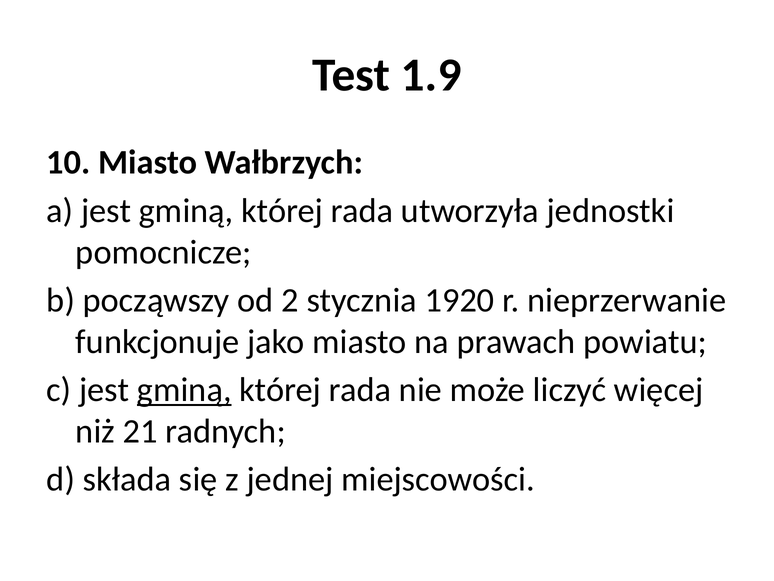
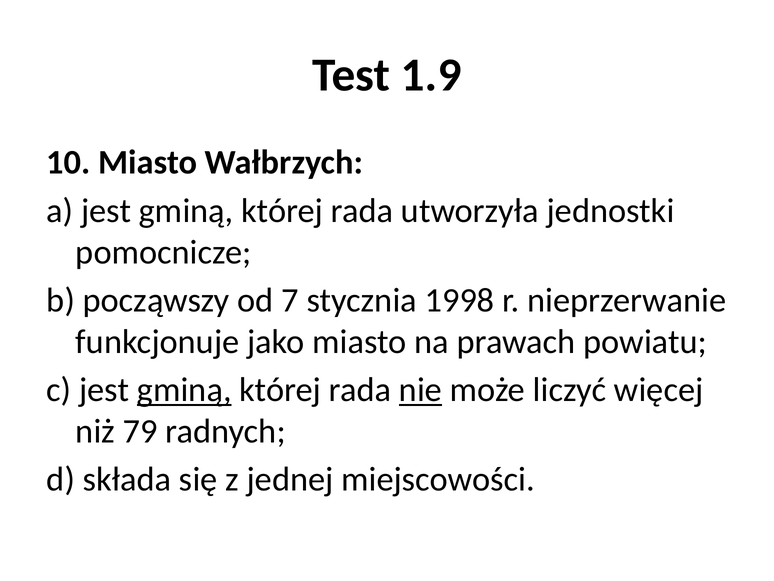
2: 2 -> 7 (290, 300)
1920: 1920 -> 1998 (459, 300)
nie underline: none -> present (420, 390)
21: 21 -> 79 (140, 431)
